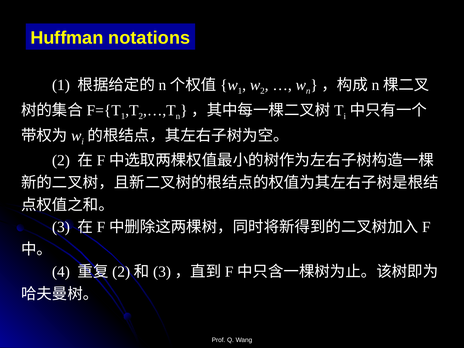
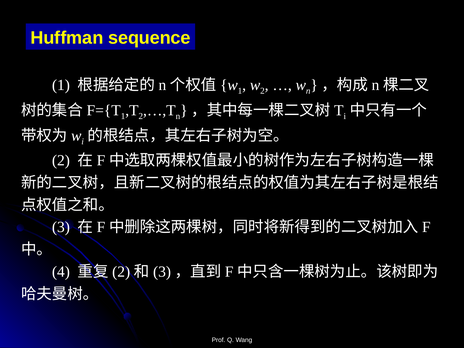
notations: notations -> sequence (149, 38)
